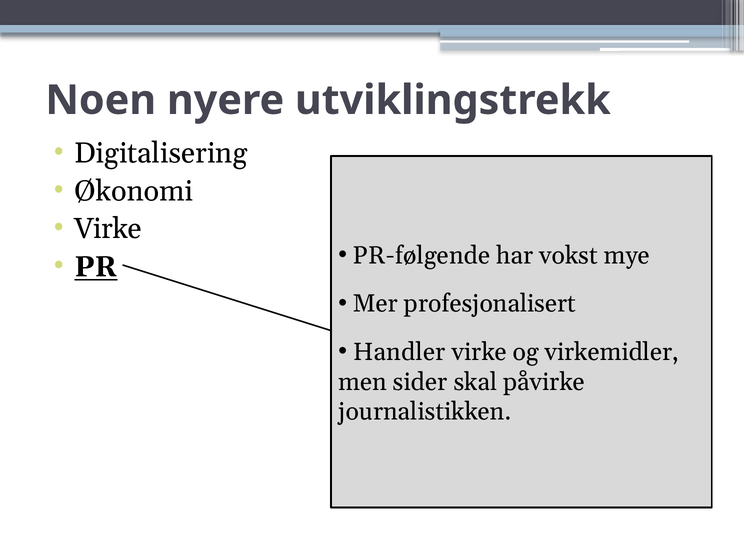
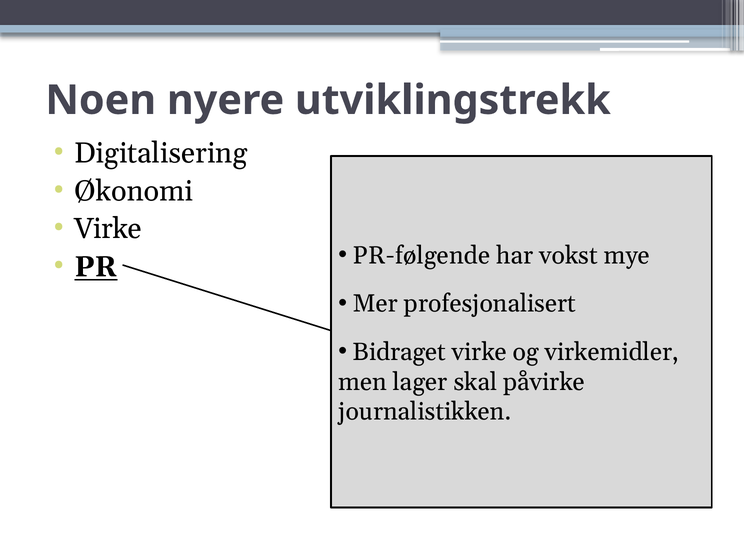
Handler: Handler -> Bidraget (399, 352)
sider: sider -> lager (420, 382)
